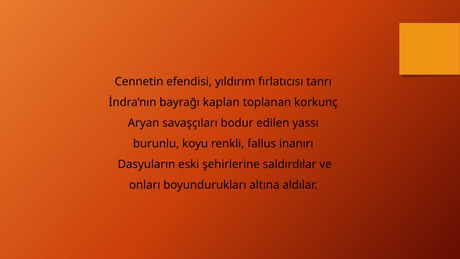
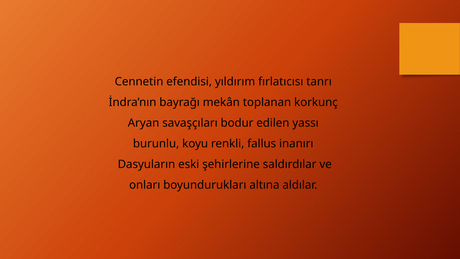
kaplan: kaplan -> mekân (221, 102)
